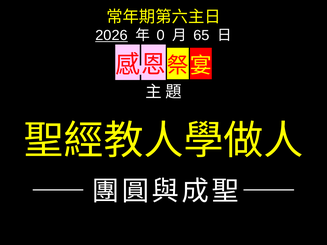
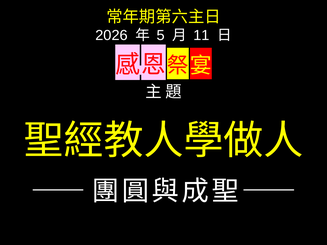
2026 underline: present -> none (112, 35)
0: 0 -> 5 (161, 35)
65: 65 -> 11 (201, 35)
